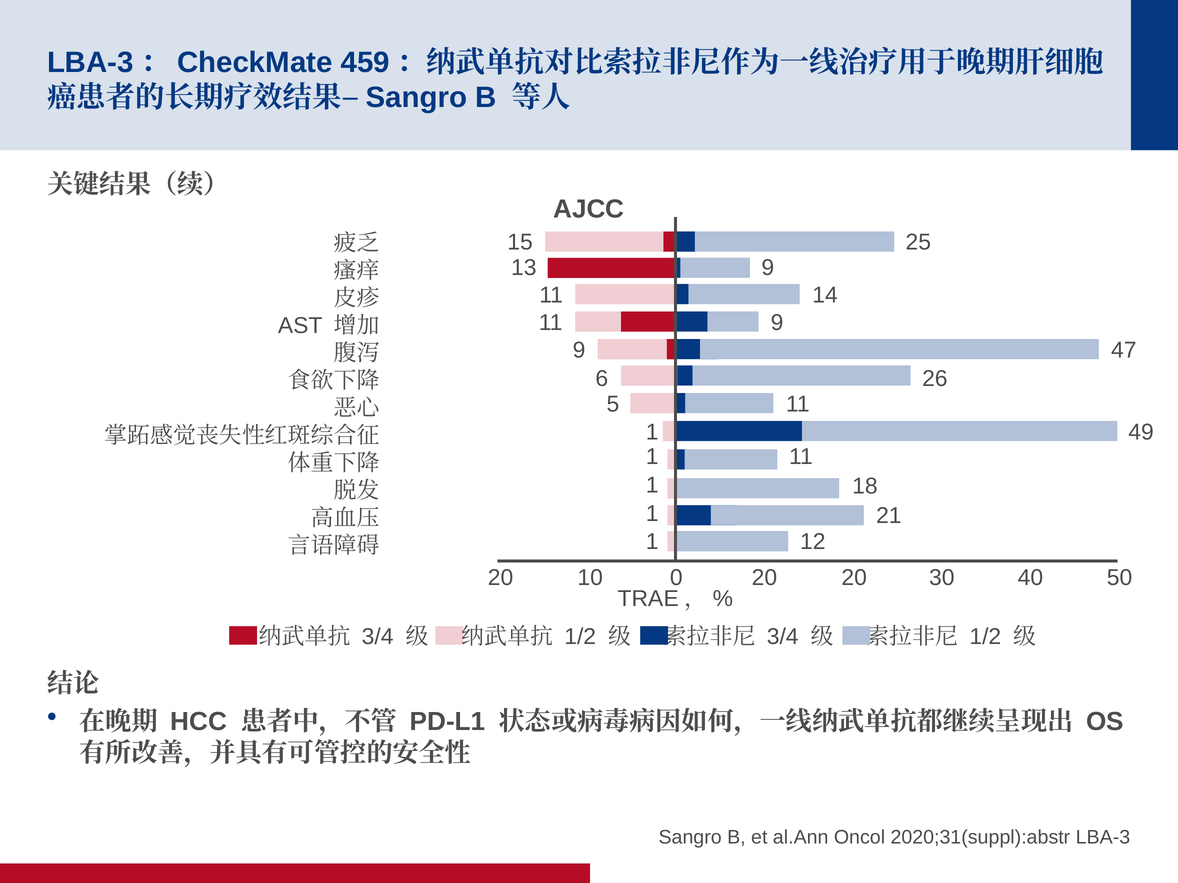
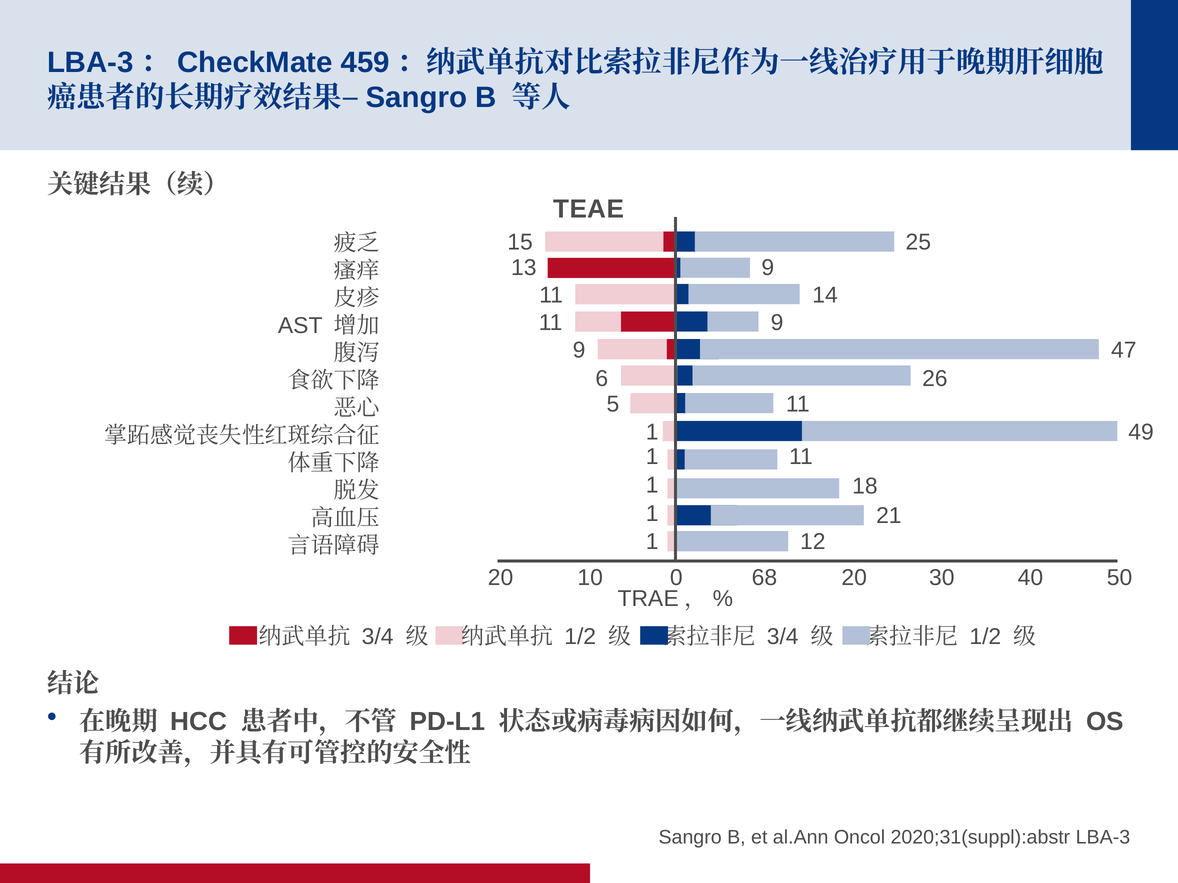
AJCC: AJCC -> TEAE (589, 209)
0 20: 20 -> 68 (764, 578)
